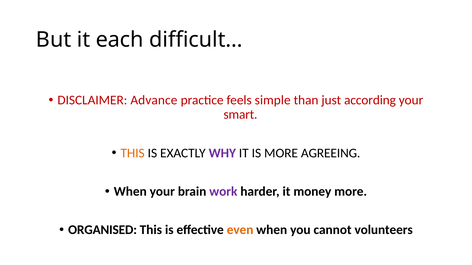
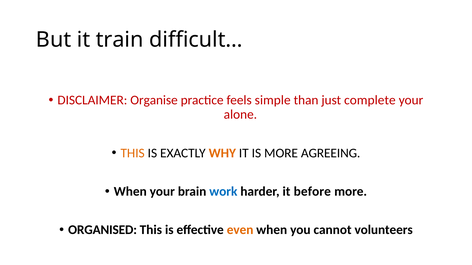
each: each -> train (120, 40)
Advance: Advance -> Organise (154, 100)
according: according -> complete (370, 100)
smart: smart -> alone (240, 115)
WHY colour: purple -> orange (222, 153)
work colour: purple -> blue (223, 192)
money: money -> before (312, 192)
